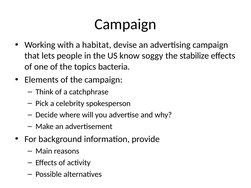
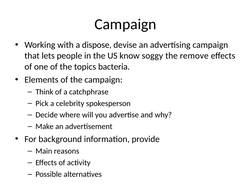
habitat: habitat -> dispose (97, 45)
stabilize: stabilize -> remove (194, 56)
